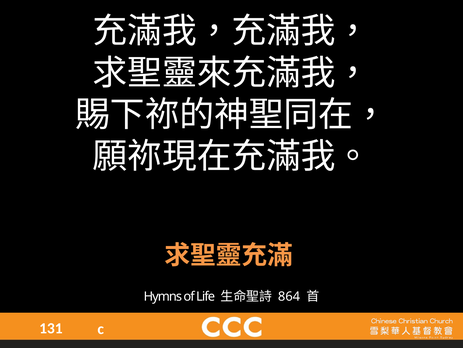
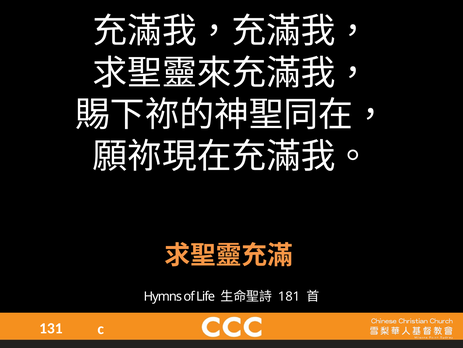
864: 864 -> 181 (289, 296)
